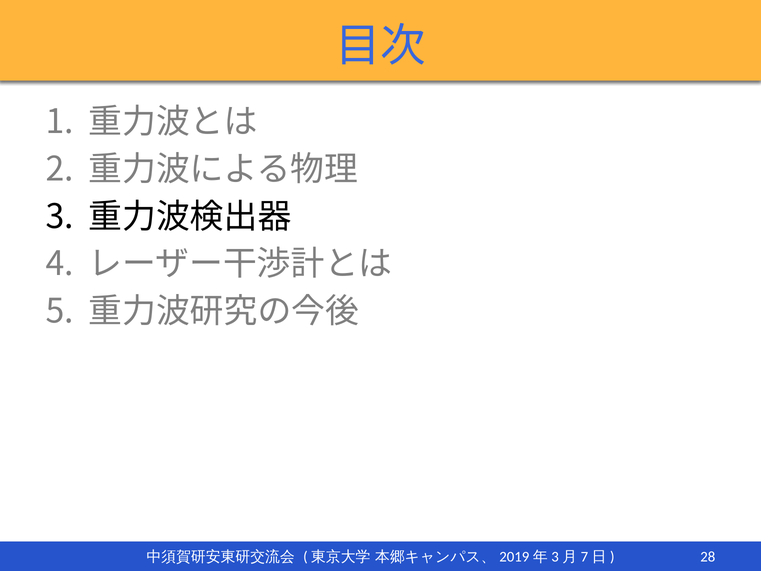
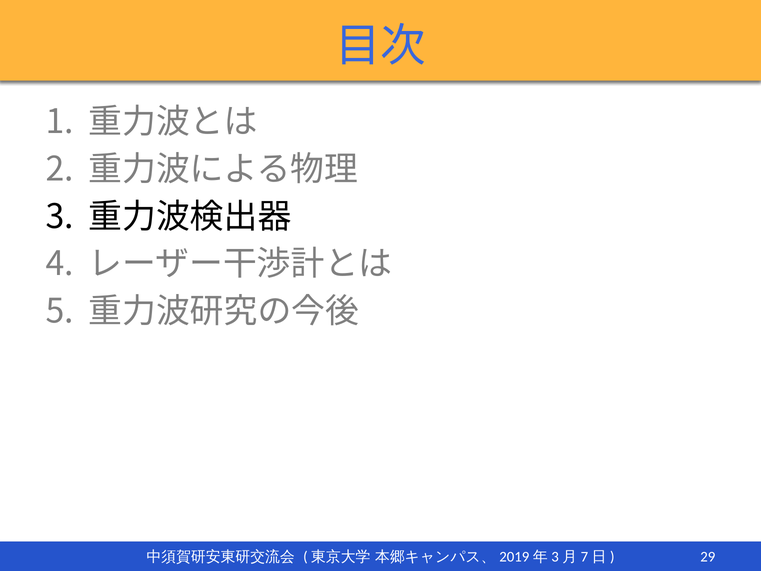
28: 28 -> 29 (708, 557)
